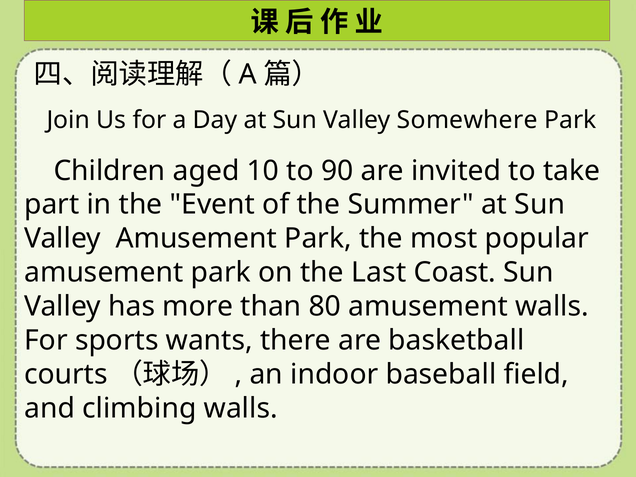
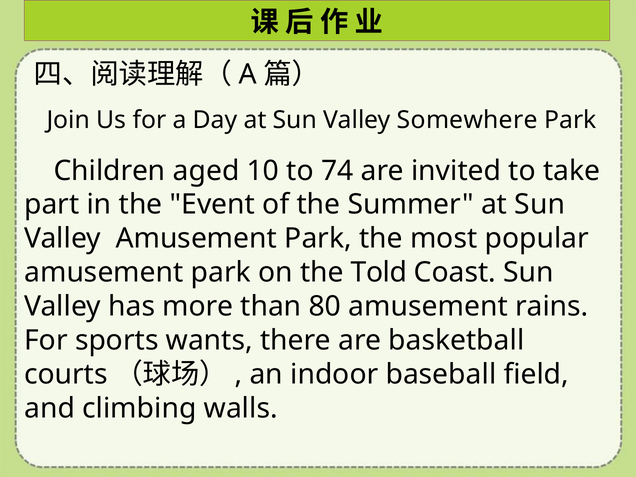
90: 90 -> 74 (337, 171)
Last: Last -> Told (379, 273)
amusement walls: walls -> rains (552, 306)
